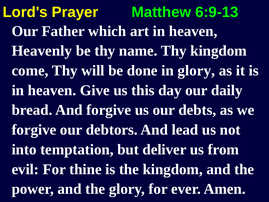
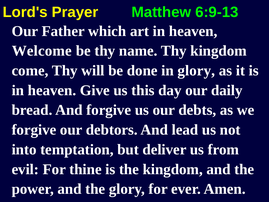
Heavenly: Heavenly -> Welcome (42, 51)
